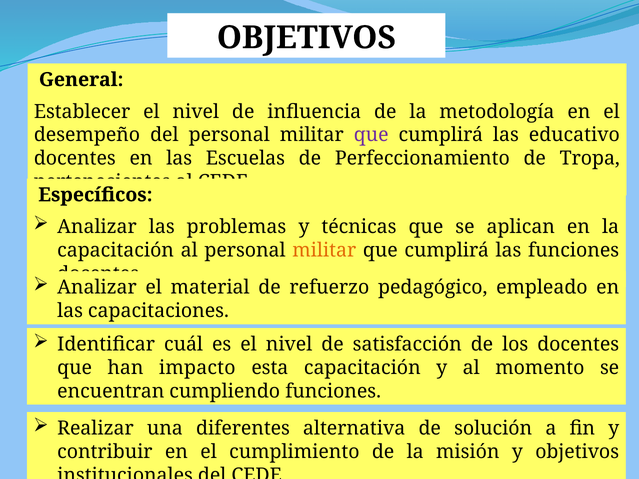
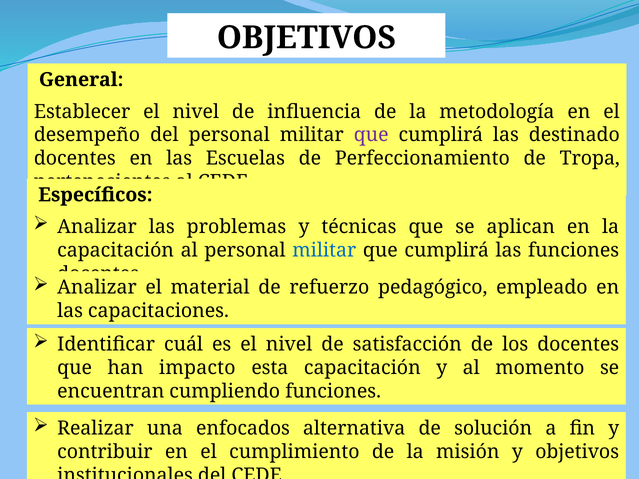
educativo: educativo -> destinado (574, 135)
militar colour: orange -> blue (324, 250)
diferentes: diferentes -> enfocados (243, 429)
